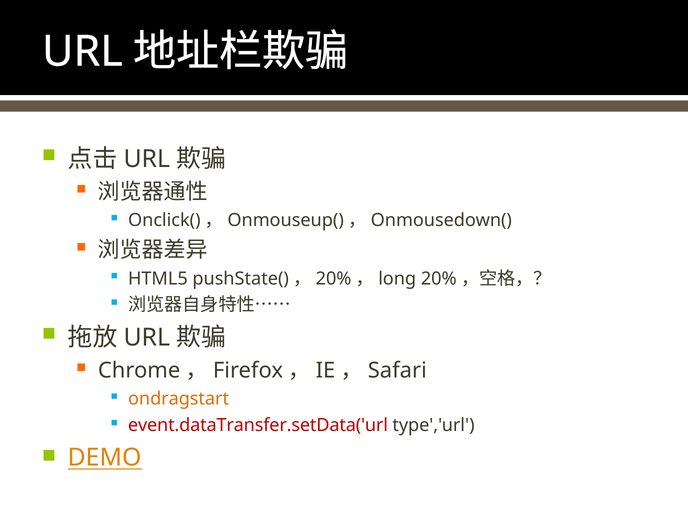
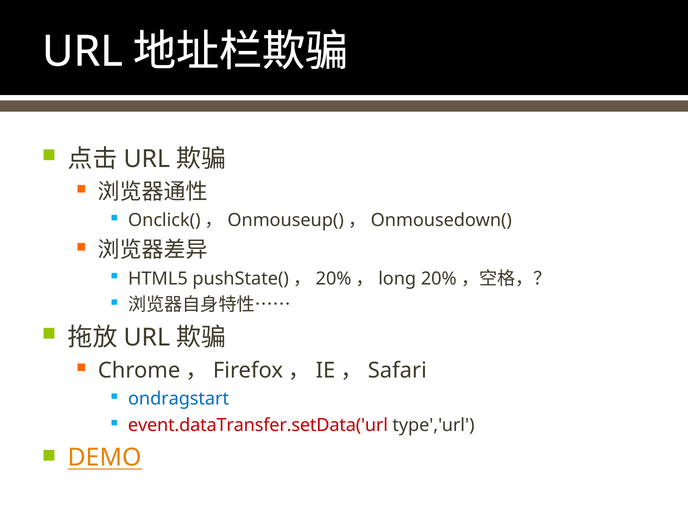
ondragstart colour: orange -> blue (179, 399)
